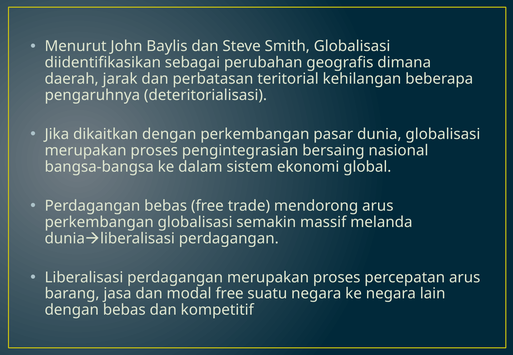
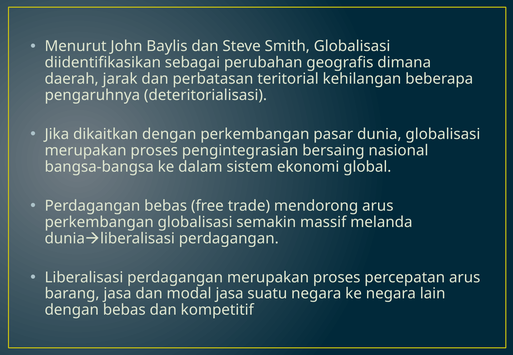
modal free: free -> jasa (230, 294)
